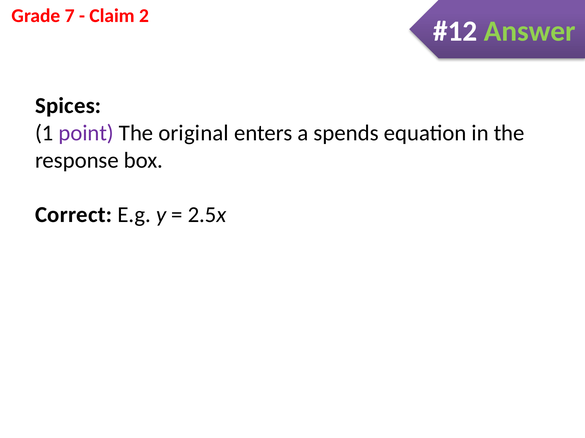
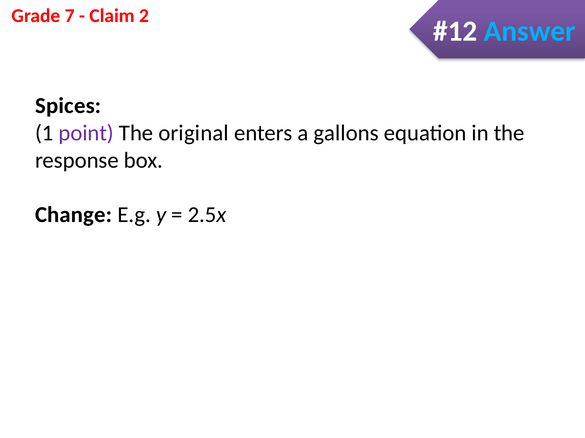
Answer colour: light green -> light blue (530, 31)
spends: spends -> gallons (346, 133)
Correct: Correct -> Change (74, 215)
